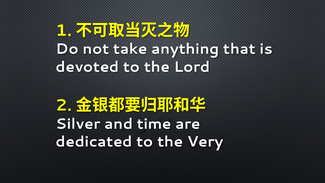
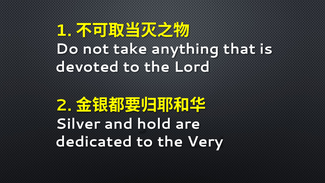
time: time -> hold (154, 124)
